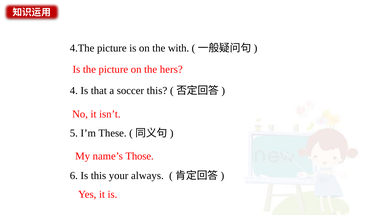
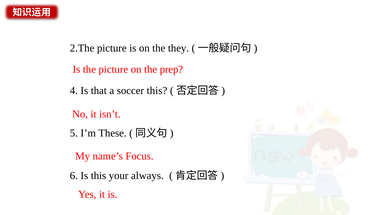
4.The: 4.The -> 2.The (82, 48)
with: with -> they (178, 48)
hers: hers -> prep (171, 70)
Those: Those -> Focus (140, 156)
